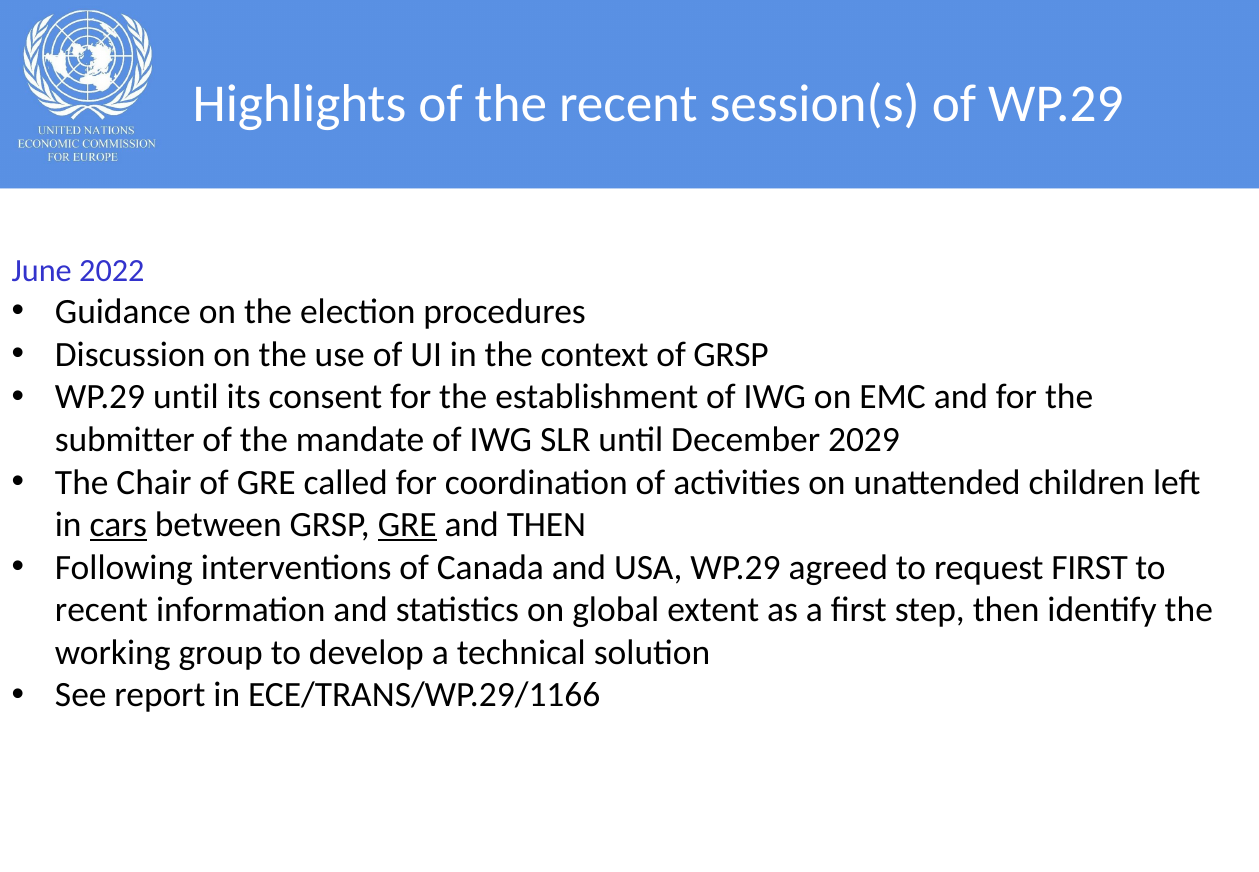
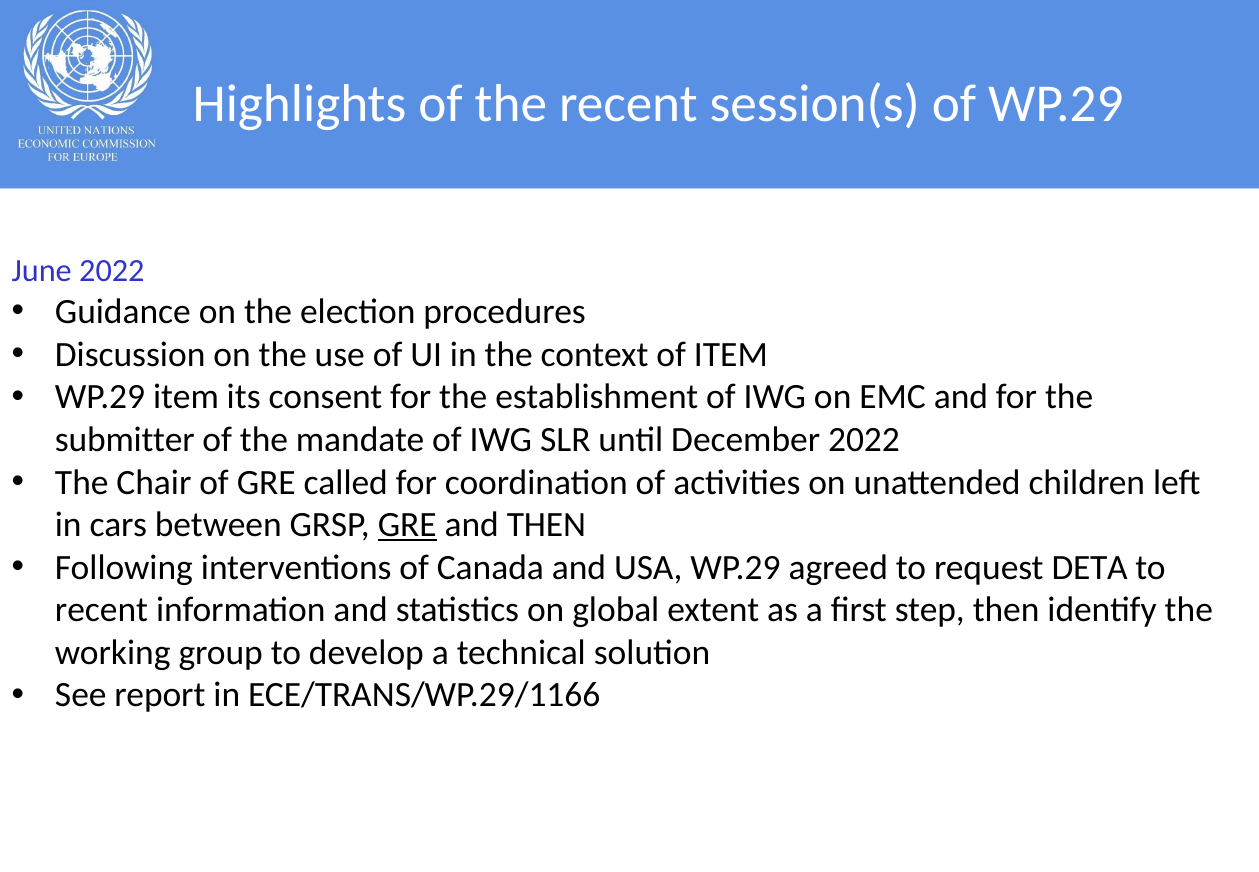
of GRSP: GRSP -> ITEM (731, 355)
WP.29 until: until -> item (186, 397)
December 2029: 2029 -> 2022 (864, 440)
cars underline: present -> none (118, 525)
request FIRST: FIRST -> DETA (1090, 567)
